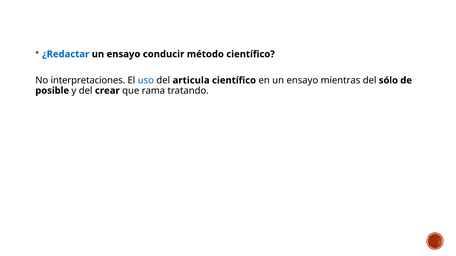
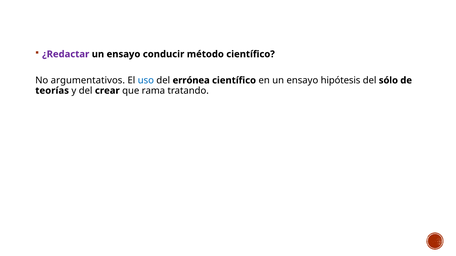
¿Redactar colour: blue -> purple (66, 54)
interpretaciones: interpretaciones -> argumentativos (88, 80)
articula: articula -> errónea (191, 80)
mientras: mientras -> hipótesis (341, 80)
posible: posible -> teorías (52, 91)
